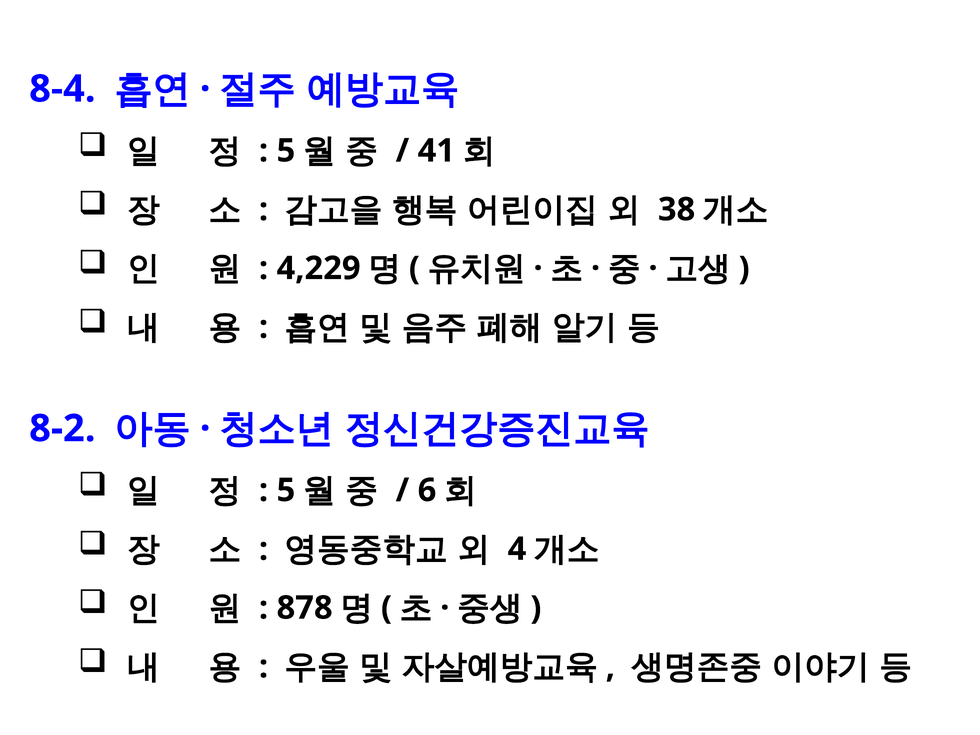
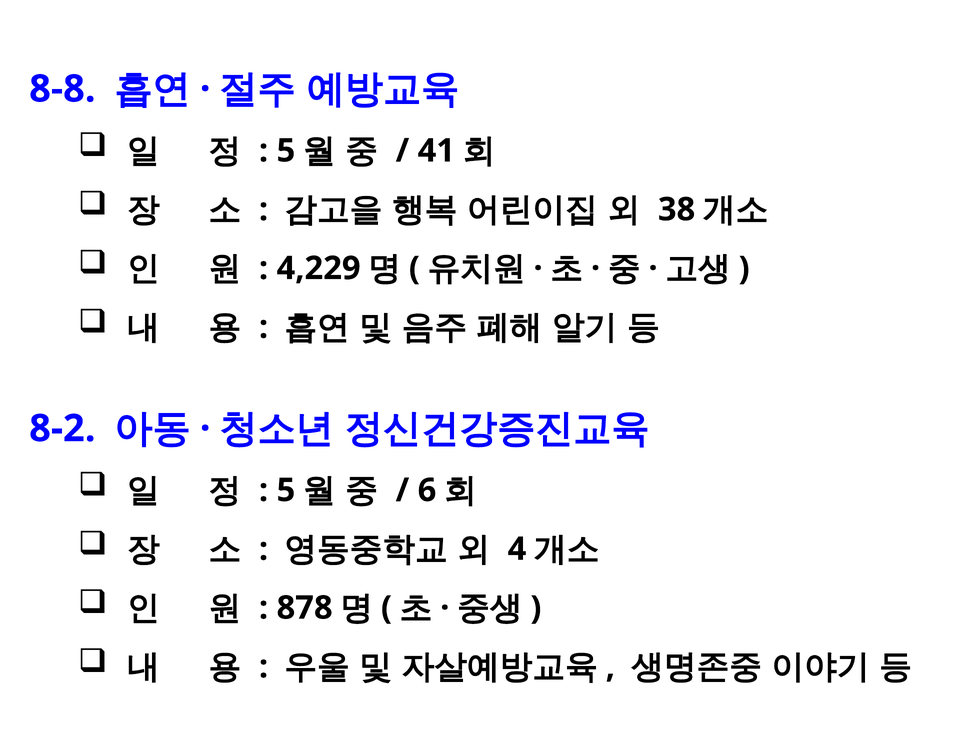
8-4: 8-4 -> 8-8 (62, 89)
